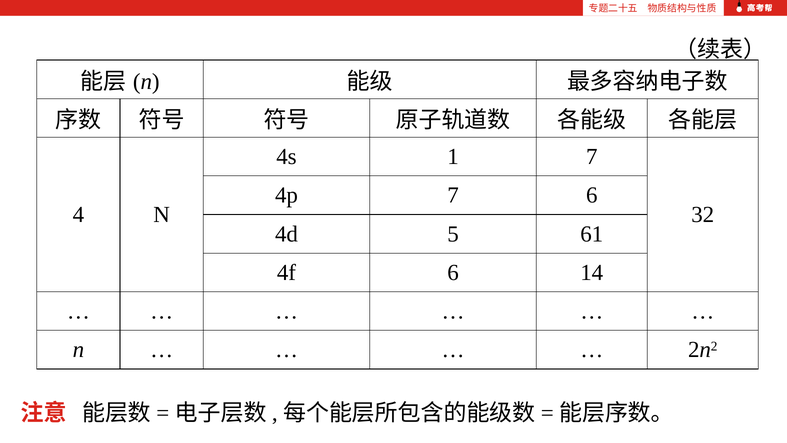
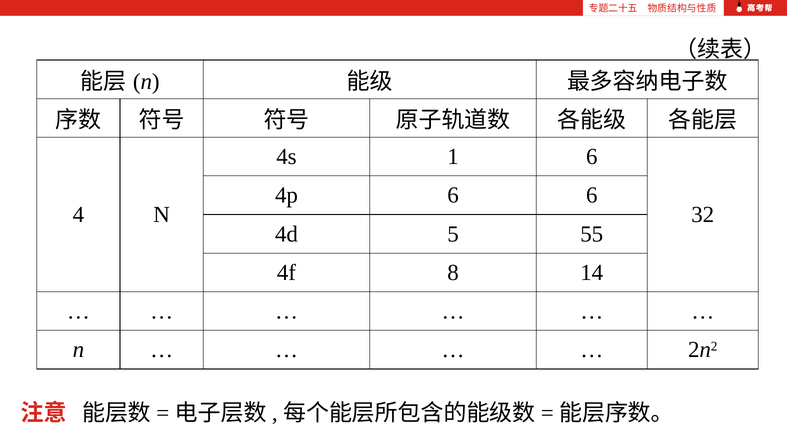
1 7: 7 -> 6 (592, 157)
4p 7: 7 -> 6 (453, 195)
61: 61 -> 55 (592, 234)
4f 6: 6 -> 8 (453, 272)
